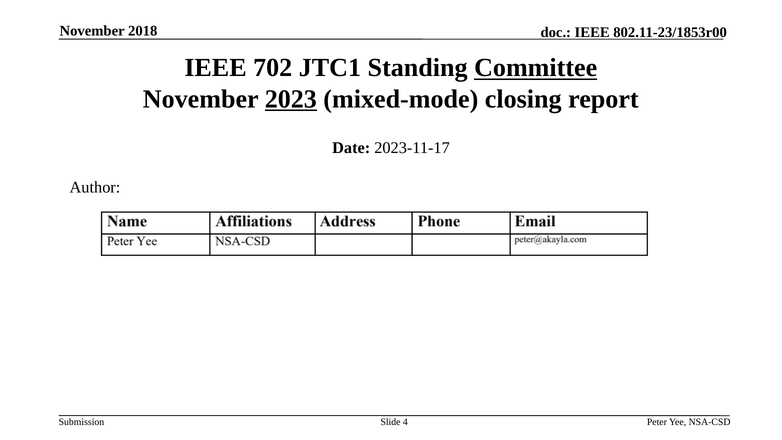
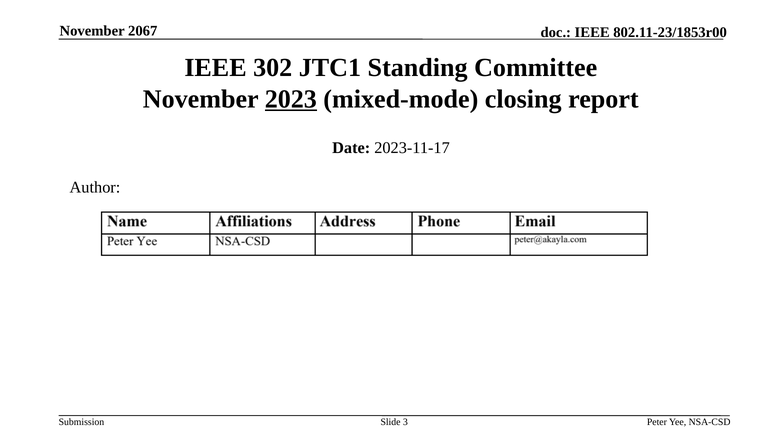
2018: 2018 -> 2067 (143, 31)
702: 702 -> 302 (273, 68)
Committee underline: present -> none (536, 68)
4: 4 -> 3 (405, 422)
